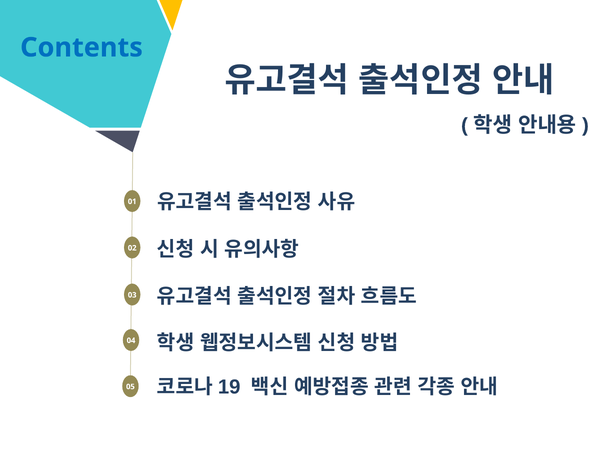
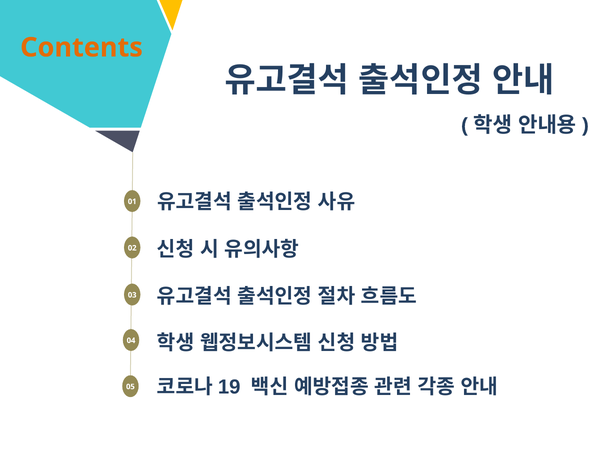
Contents colour: blue -> orange (82, 48)
